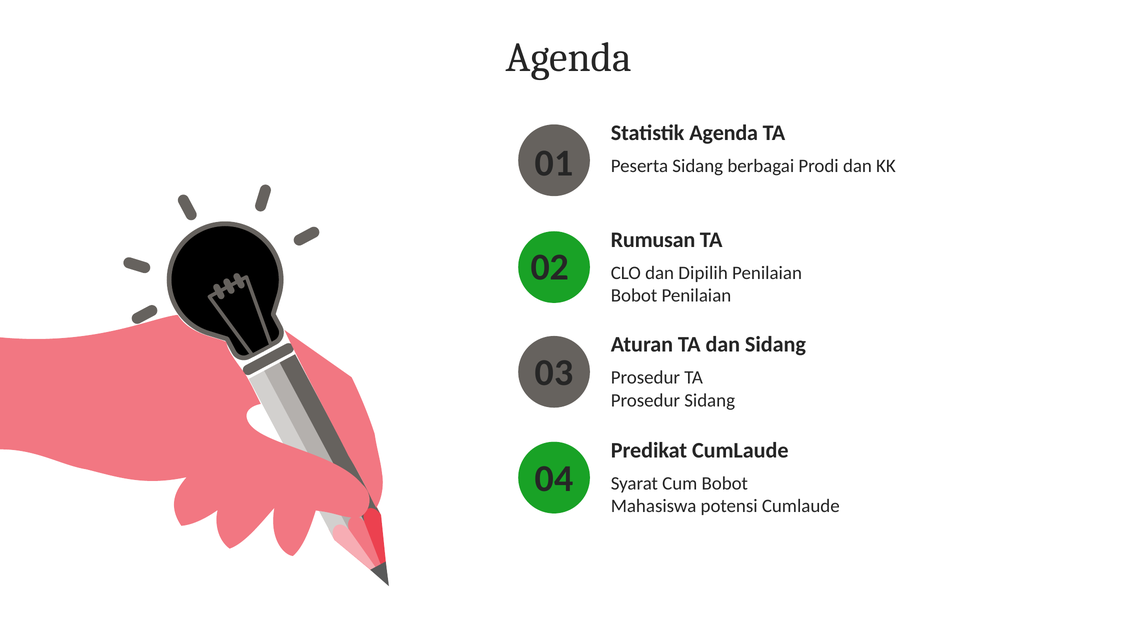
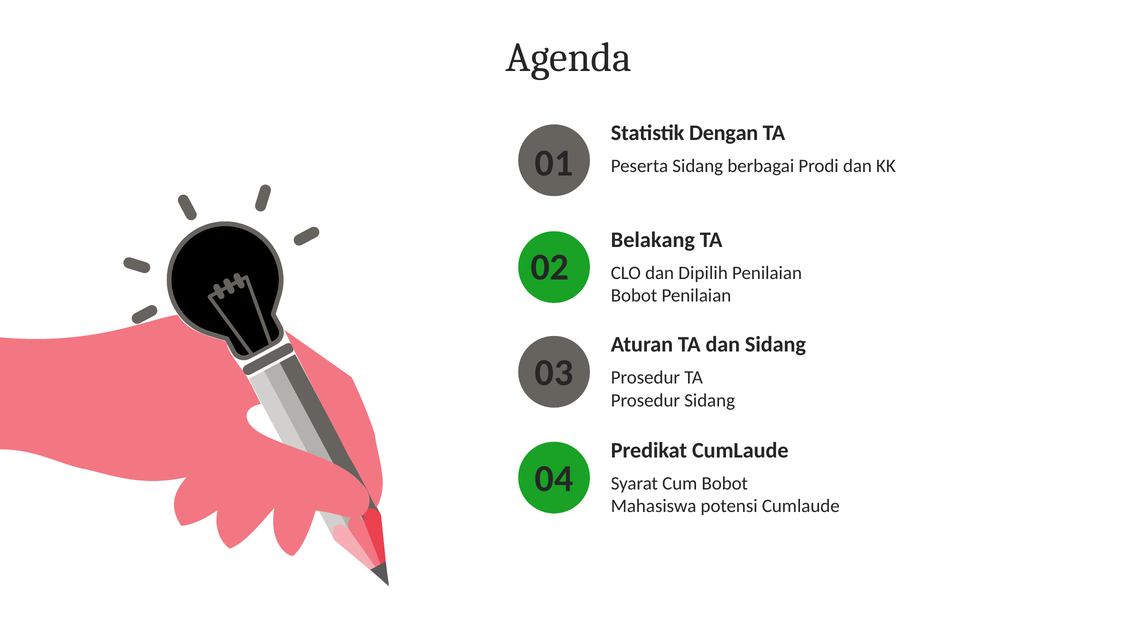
Statistik Agenda: Agenda -> Dengan (724, 133)
Rumusan: Rumusan -> Belakang (653, 240)
